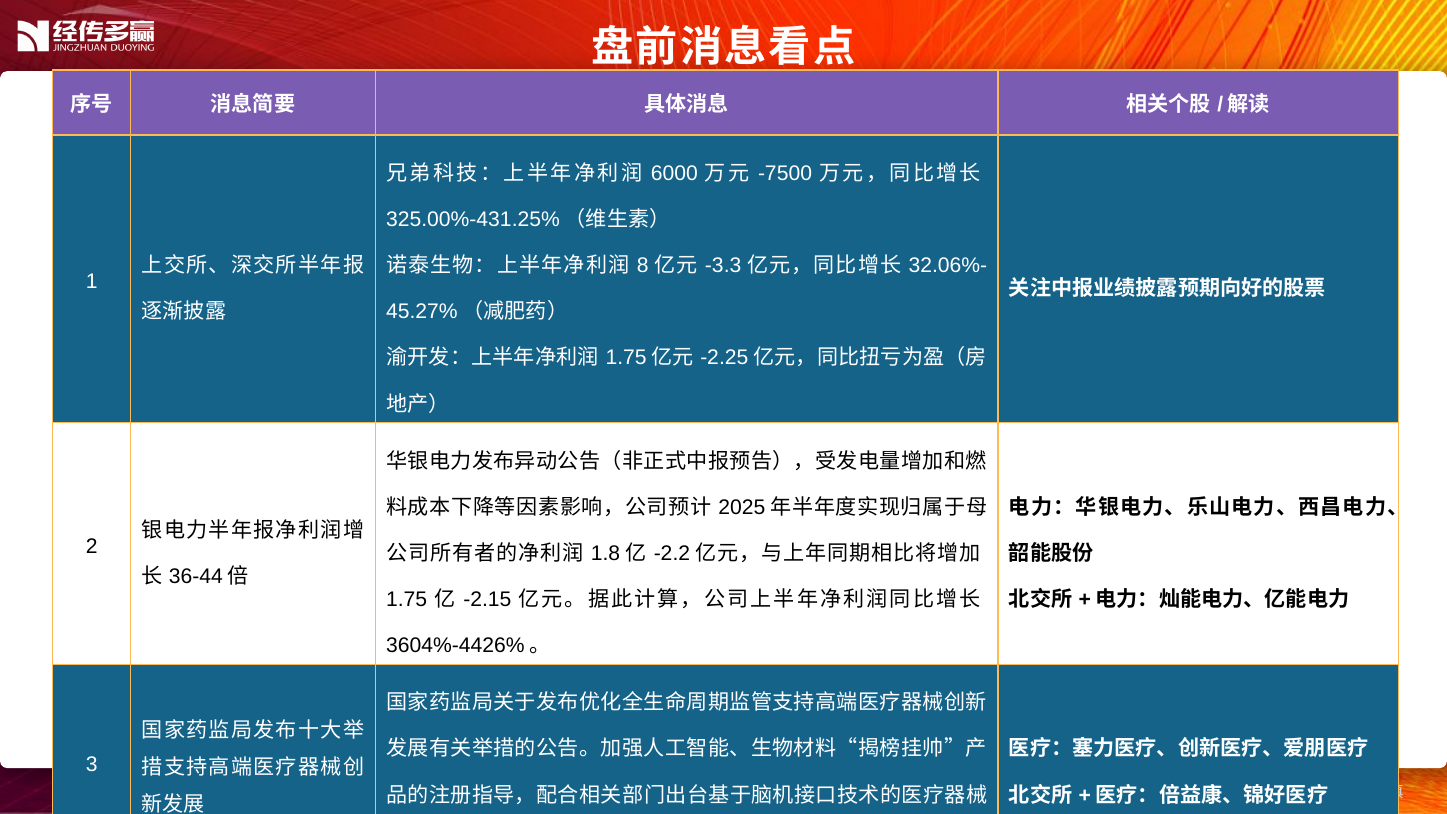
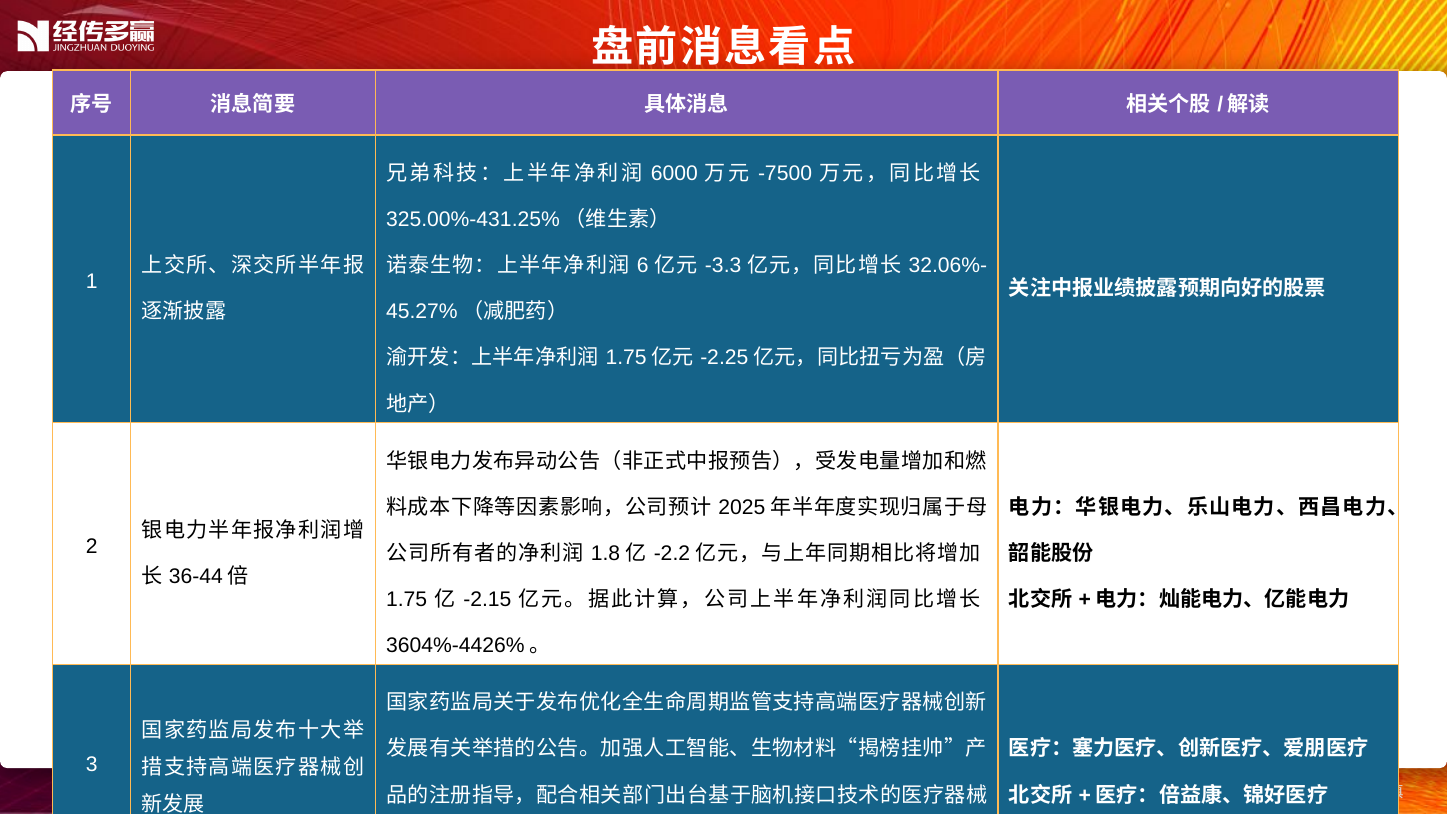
8: 8 -> 6 (643, 266)
